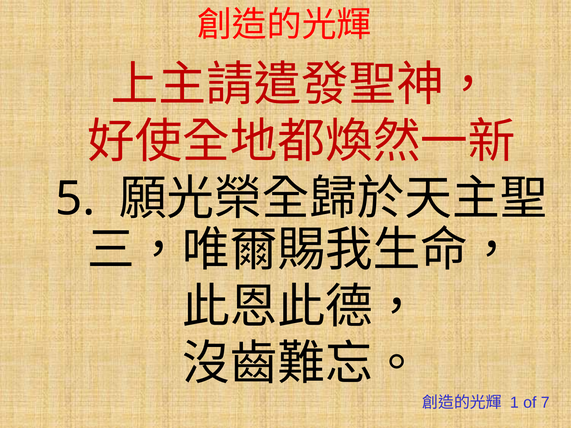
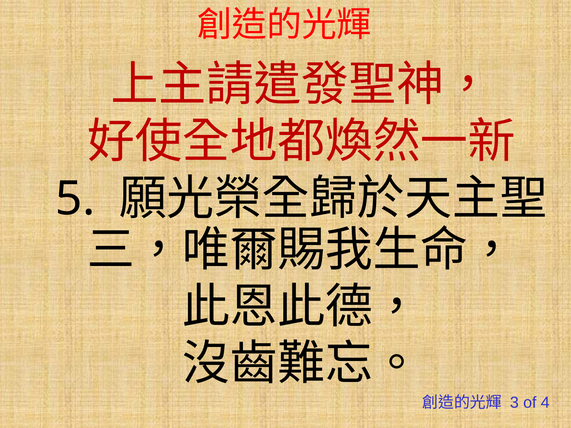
1: 1 -> 3 (514, 403)
7: 7 -> 4 (545, 403)
